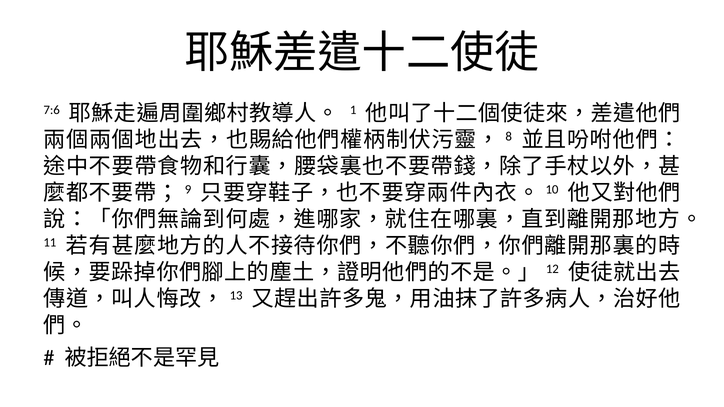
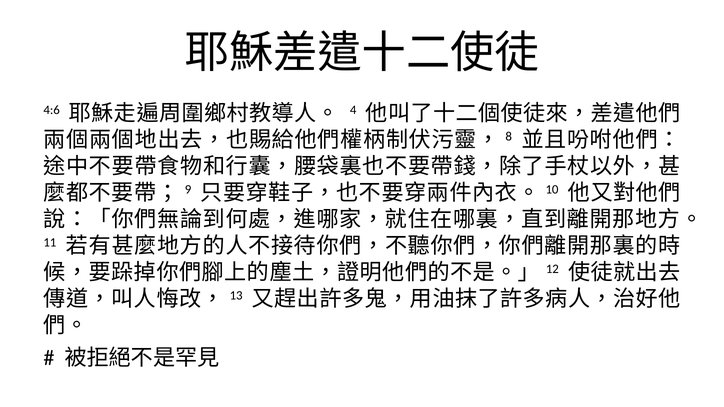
7:6: 7:6 -> 4:6 (52, 110)
1: 1 -> 4 (353, 110)
